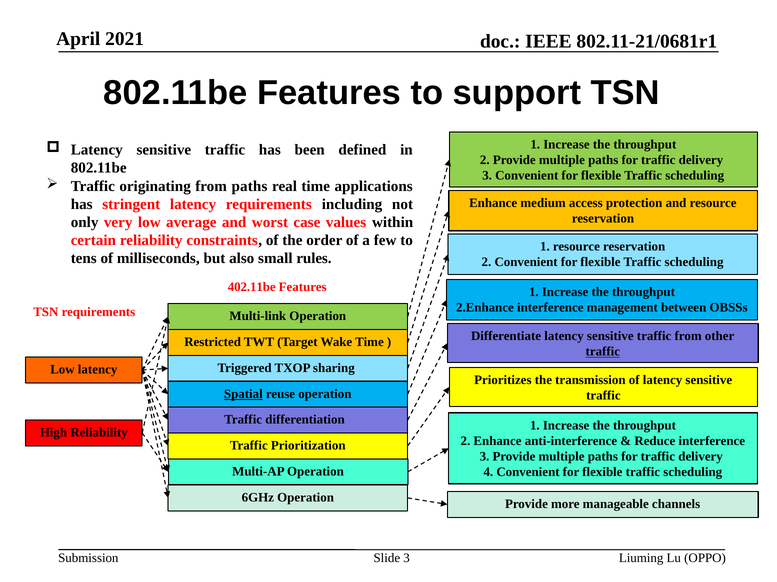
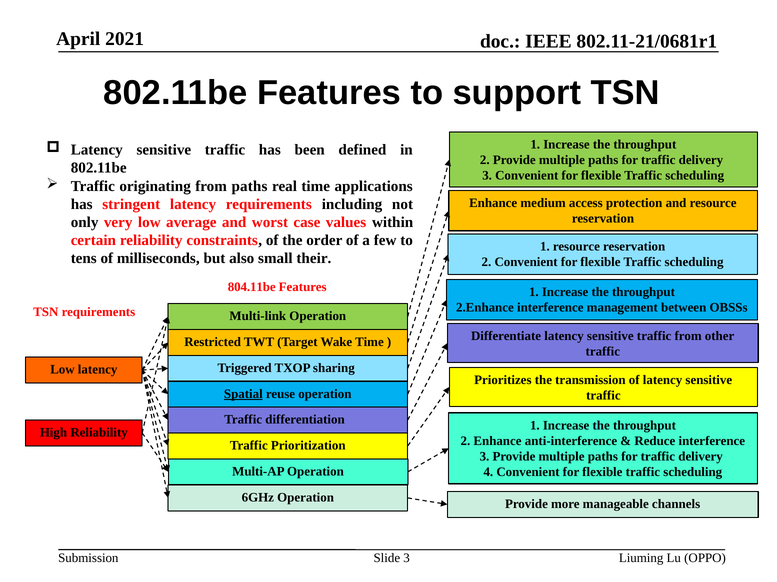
rules: rules -> their (314, 259)
402.11be: 402.11be -> 804.11be (252, 287)
traffic underline: present -> none (603, 352)
